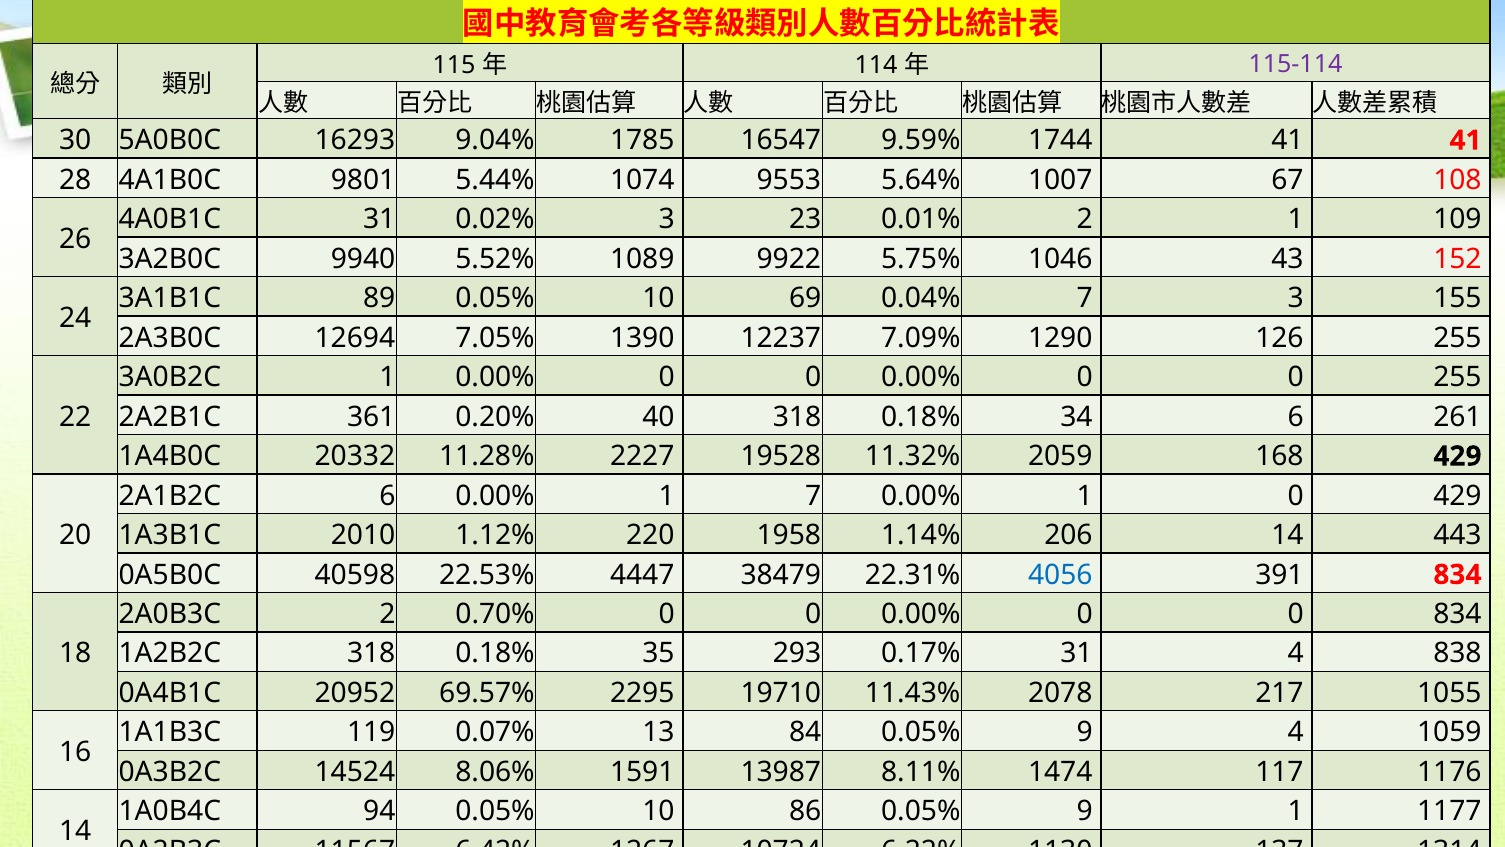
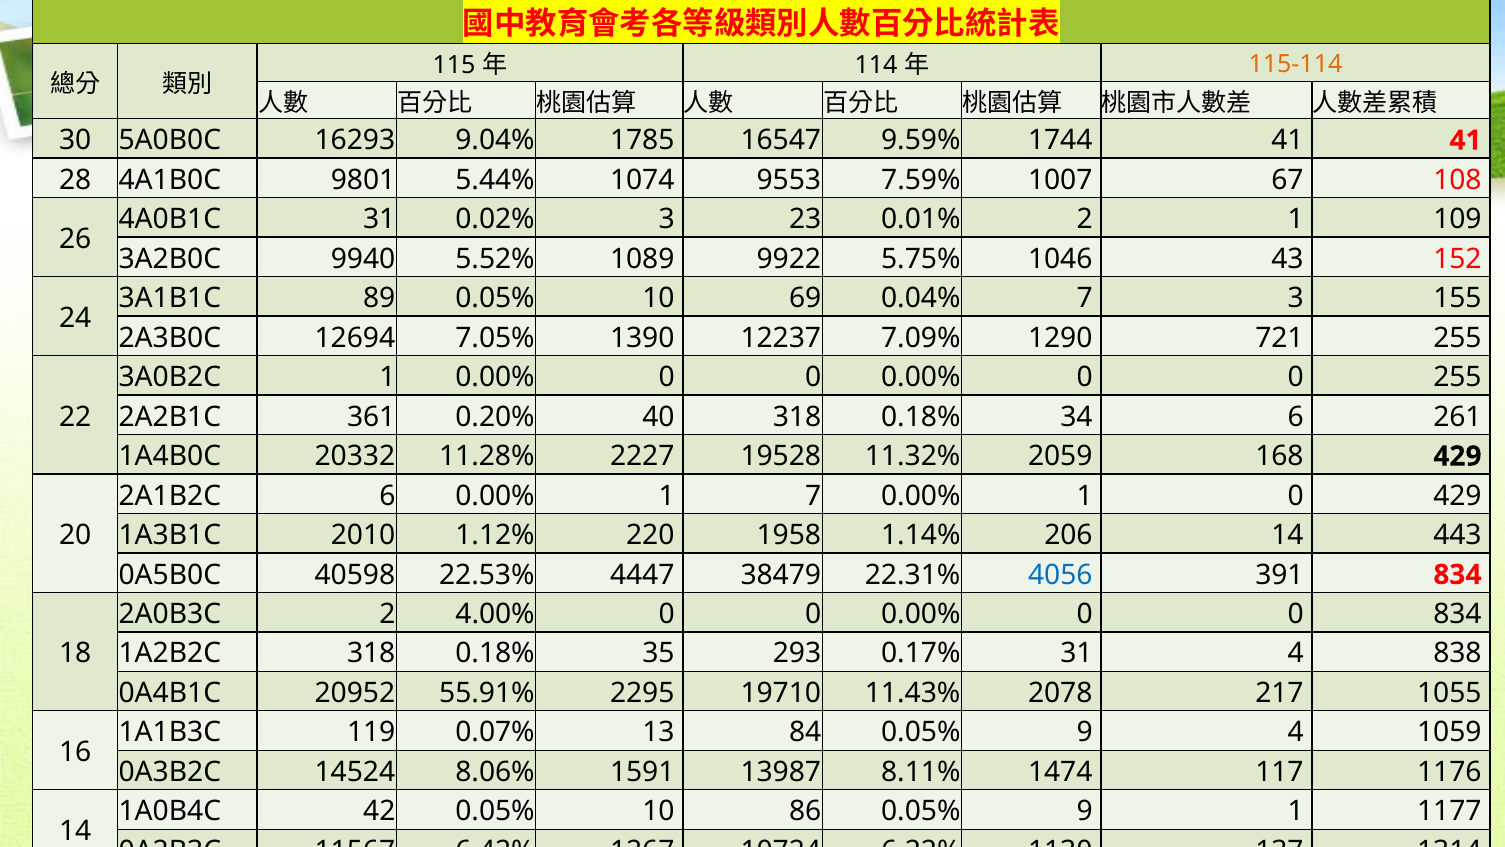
115-114 colour: purple -> orange (1295, 64)
5.64%: 5.64% -> 7.59% (921, 180)
126: 126 -> 721 (1279, 338)
0.70%: 0.70% -> 4.00% (495, 614)
69.57%: 69.57% -> 55.91% (487, 693)
94: 94 -> 42 (379, 811)
